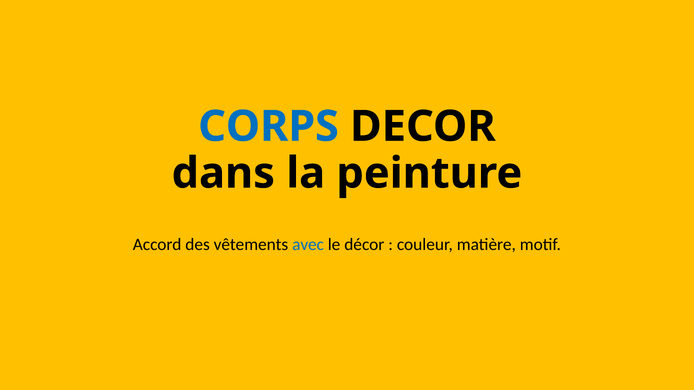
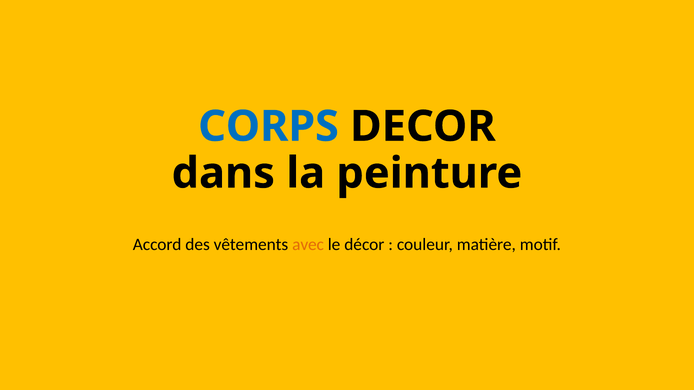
avec colour: blue -> orange (308, 245)
